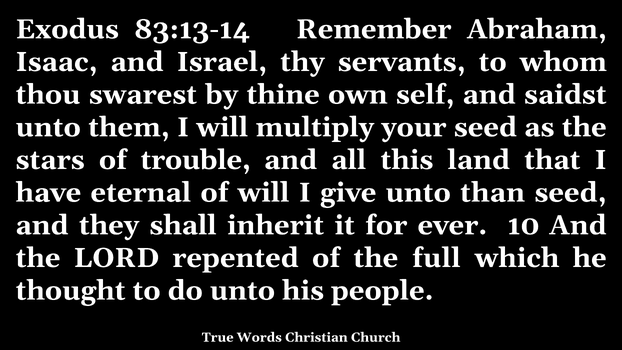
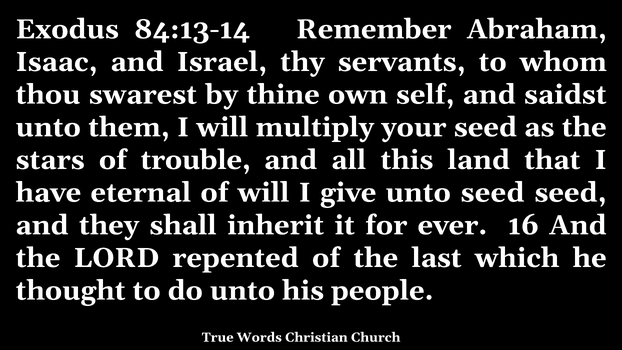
83:13-14: 83:13-14 -> 84:13-14 (192, 29)
unto than: than -> seed (492, 193)
10: 10 -> 16 (523, 225)
full: full -> last (437, 258)
